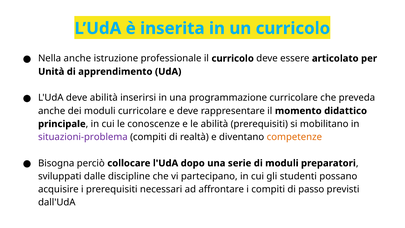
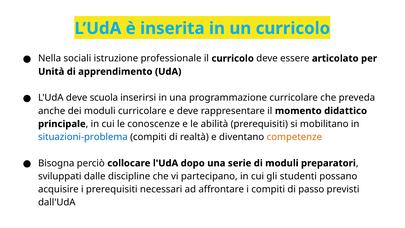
Nella anche: anche -> sociali (77, 58)
deve abilità: abilità -> scuola (104, 98)
situazioni-problema colour: purple -> blue (83, 137)
